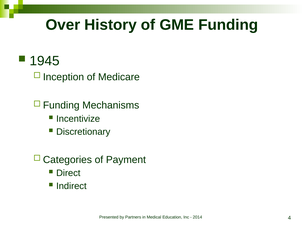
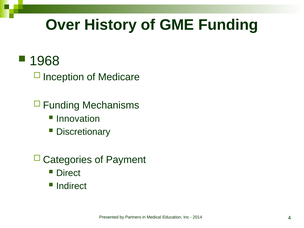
1945: 1945 -> 1968 (45, 61)
Incentivize: Incentivize -> Innovation (78, 119)
